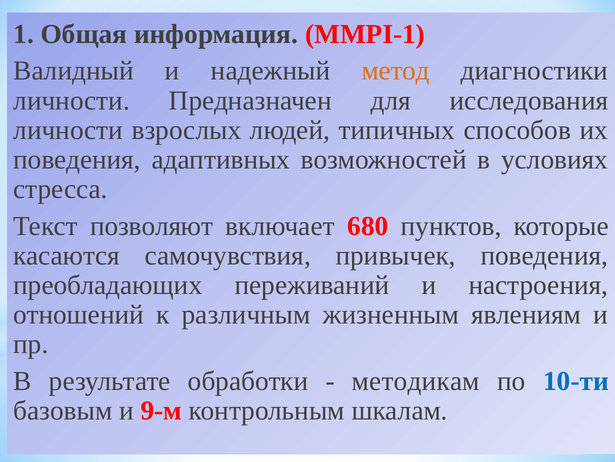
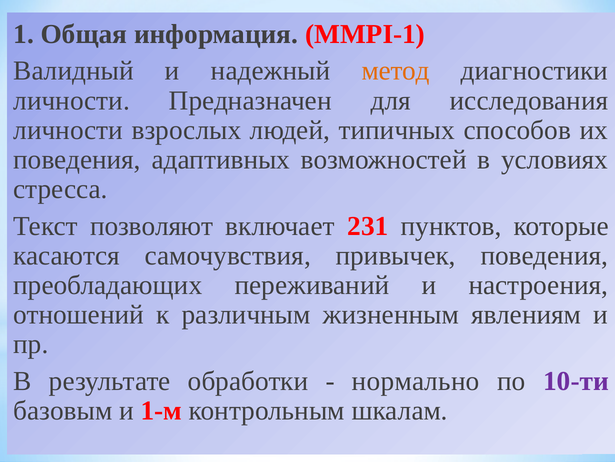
680: 680 -> 231 (368, 226)
методикам: методикам -> нормально (416, 381)
10-ти colour: blue -> purple (576, 381)
9-м: 9-м -> 1-м (161, 410)
